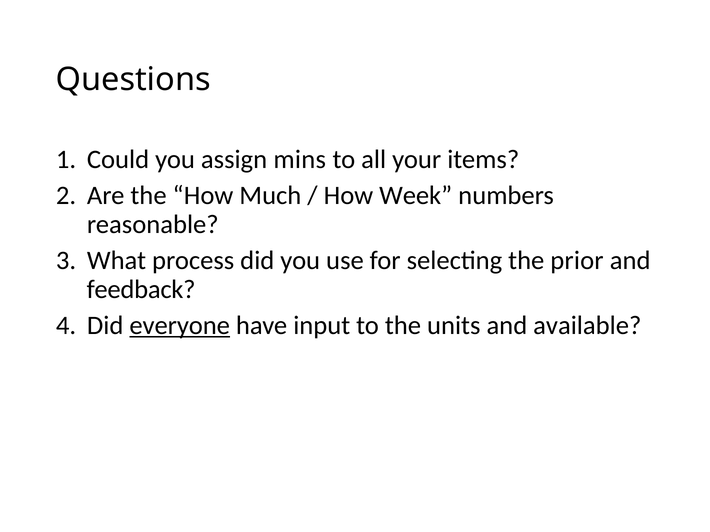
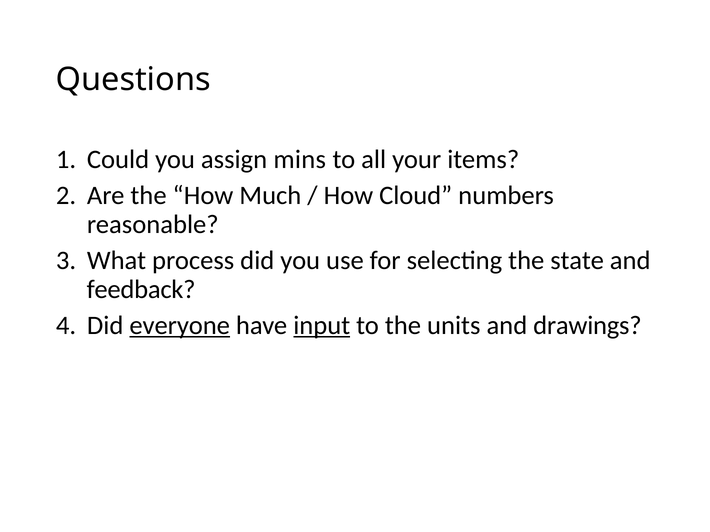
Week: Week -> Cloud (416, 196)
prior: prior -> state (577, 261)
input underline: none -> present (322, 326)
available: available -> drawings (587, 326)
